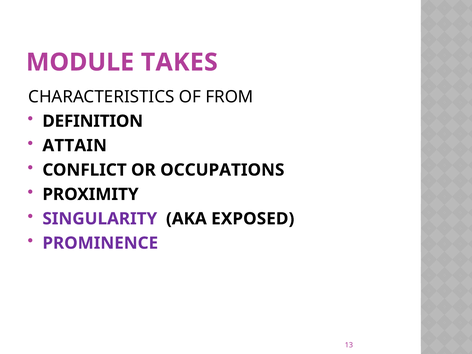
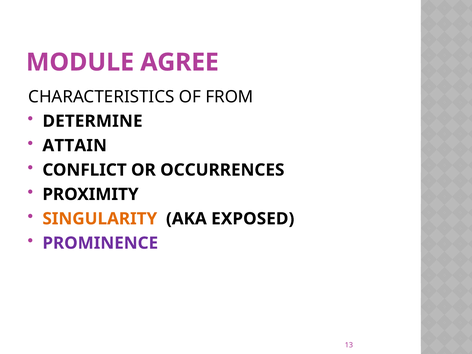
TAKES: TAKES -> AGREE (180, 62)
DEFINITION: DEFINITION -> DETERMINE (93, 121)
OCCUPATIONS: OCCUPATIONS -> OCCURRENCES (222, 170)
SINGULARITY colour: purple -> orange (100, 219)
